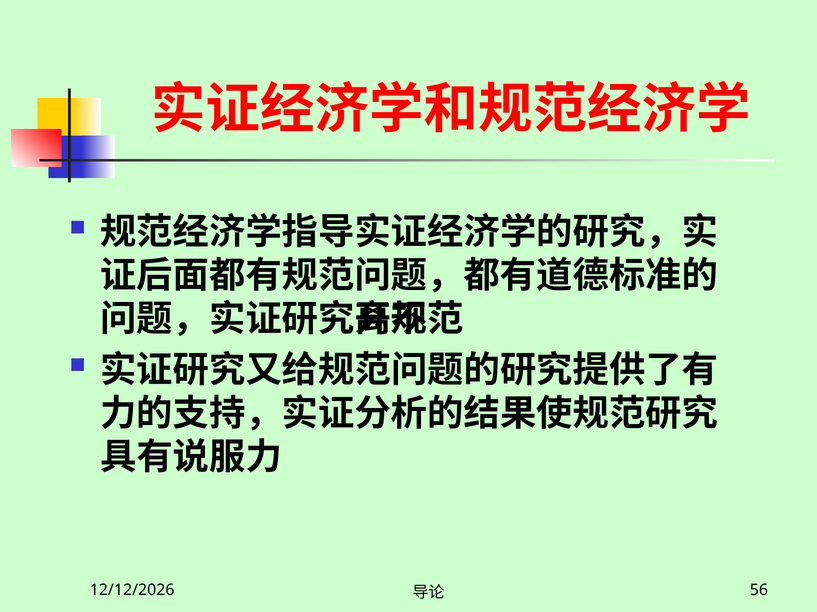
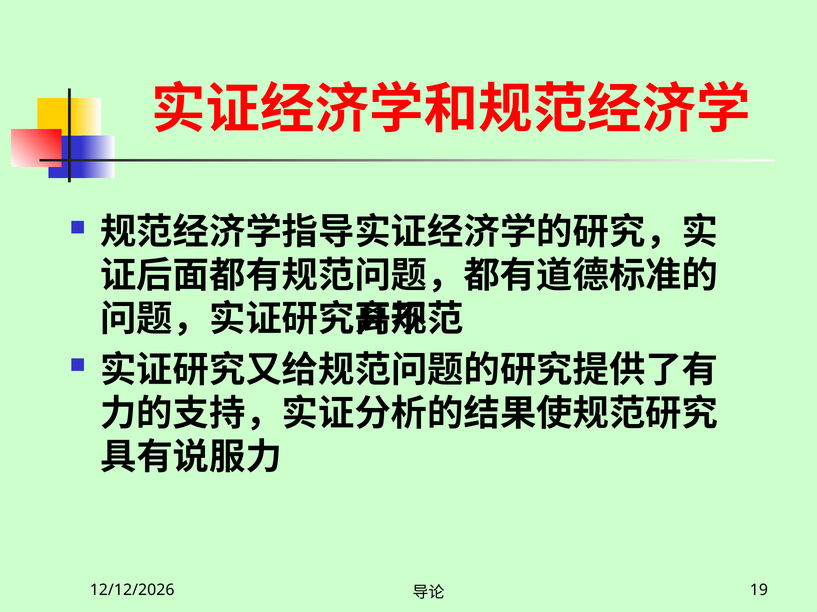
56: 56 -> 19 (759, 591)
